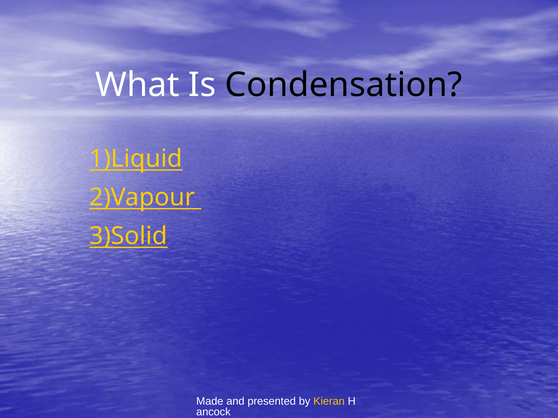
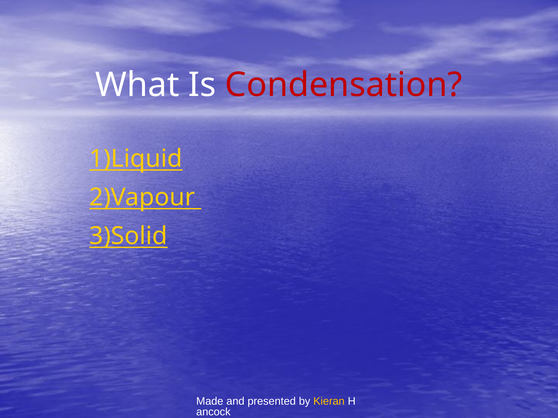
Condensation colour: black -> red (344, 85)
